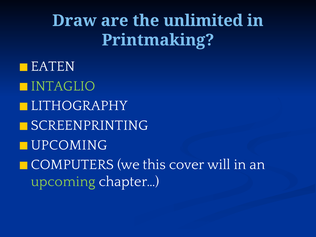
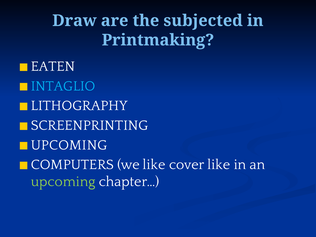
unlimited: unlimited -> subjected (203, 21)
INTAGLIO colour: light green -> light blue (63, 86)
we this: this -> like (154, 165)
cover will: will -> like (219, 165)
